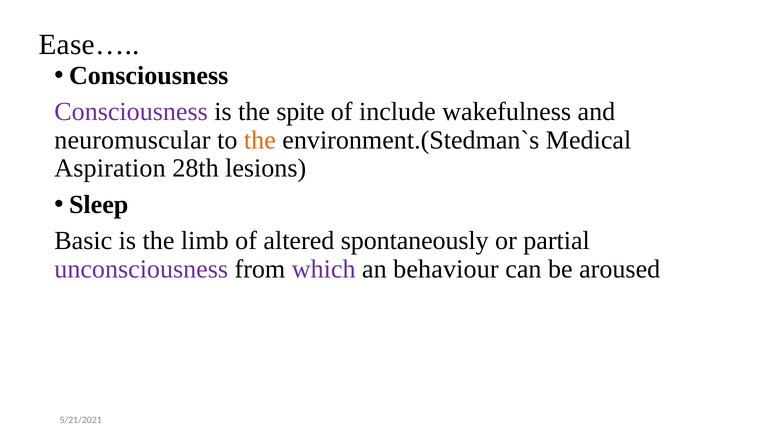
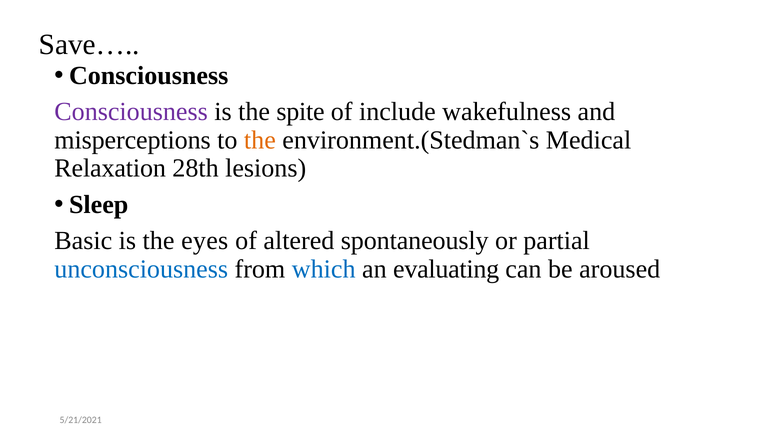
Ease…: Ease… -> Save… (89, 45)
neuromuscular: neuromuscular -> misperceptions (133, 140)
Aspiration: Aspiration -> Relaxation (110, 168)
limb: limb -> eyes (205, 241)
unconsciousness colour: purple -> blue (141, 269)
which colour: purple -> blue (324, 269)
behaviour: behaviour -> evaluating (446, 269)
